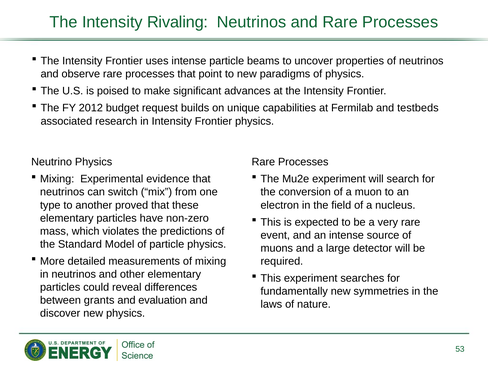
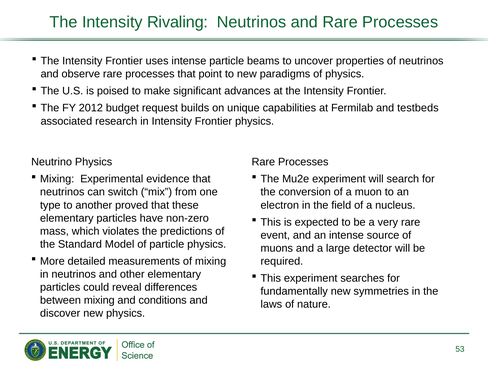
between grants: grants -> mixing (99, 300)
evaluation: evaluation -> conditions (163, 300)
